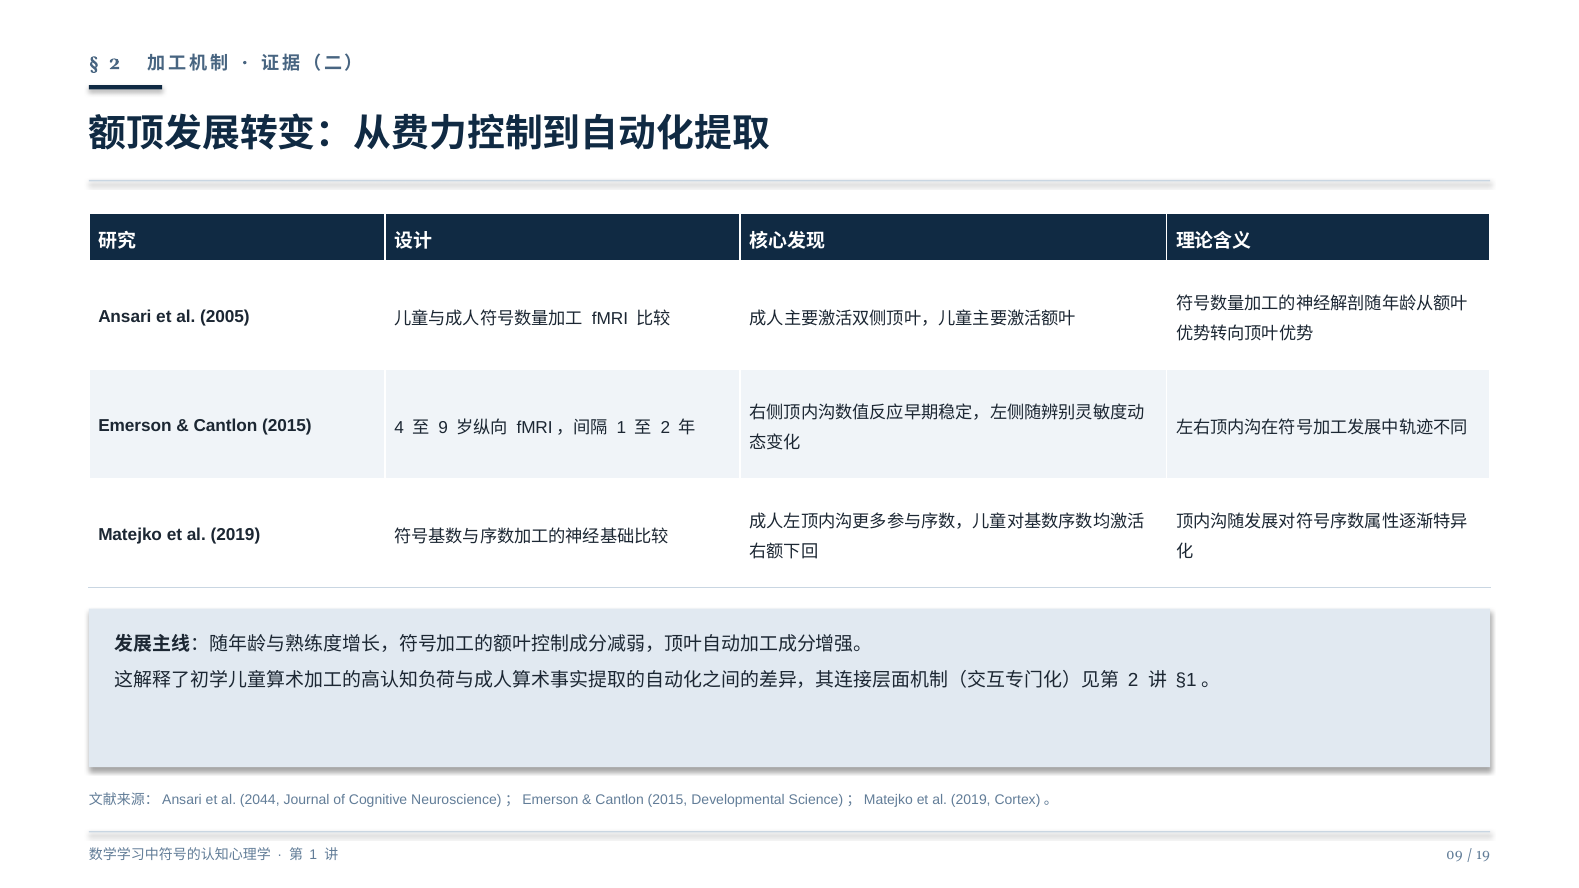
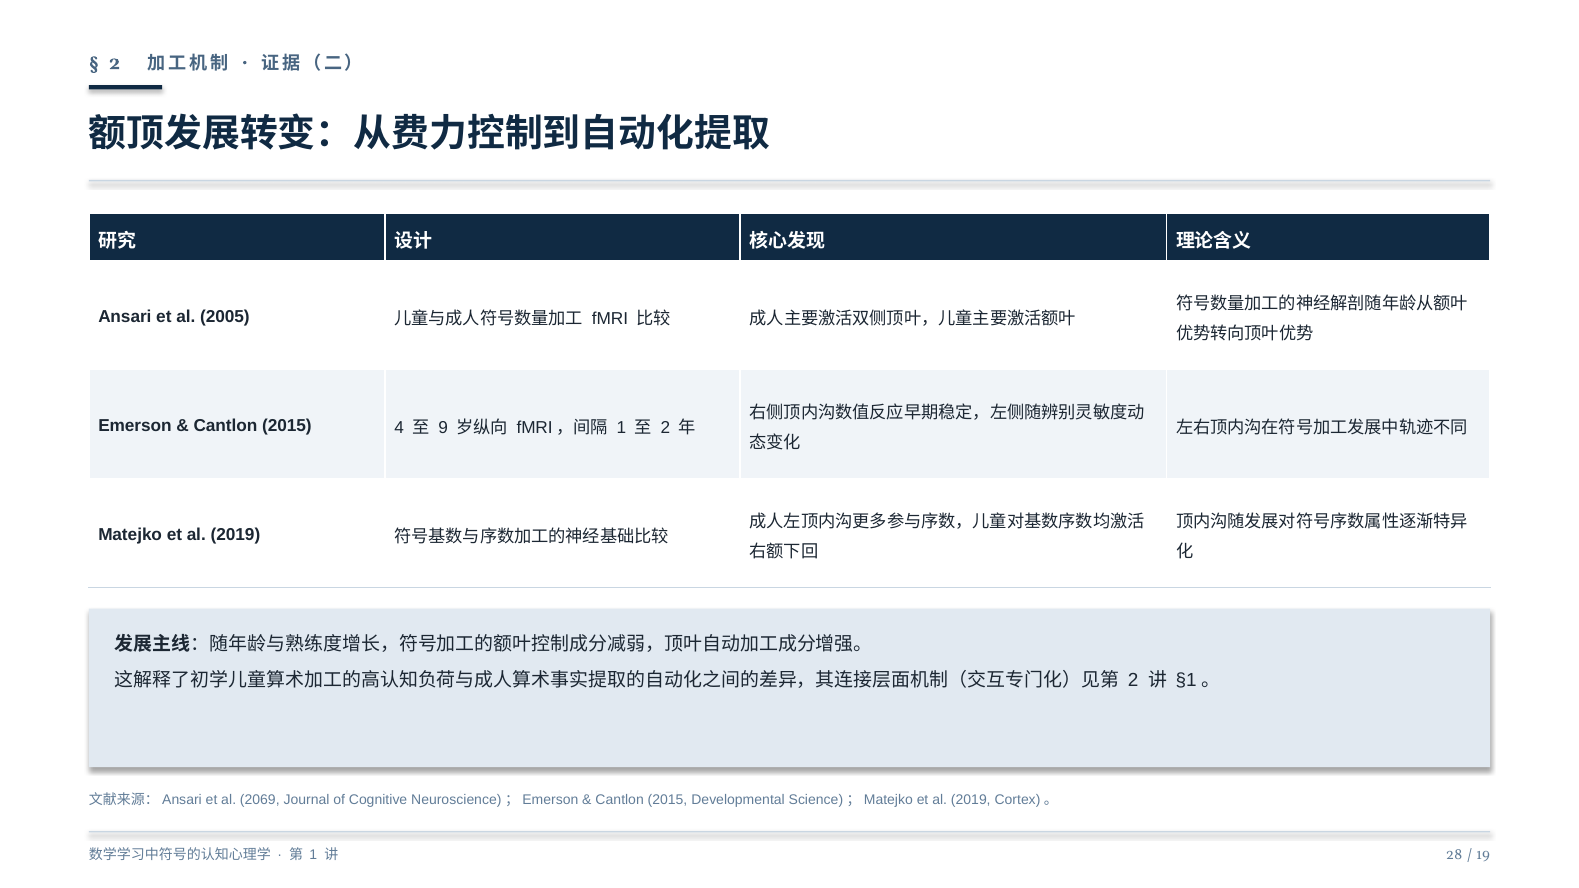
2044: 2044 -> 2069 (260, 801)
09: 09 -> 28 (1454, 855)
